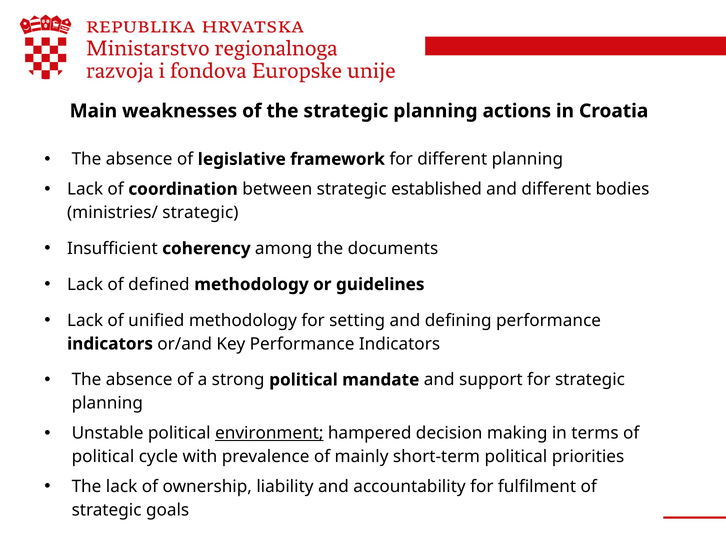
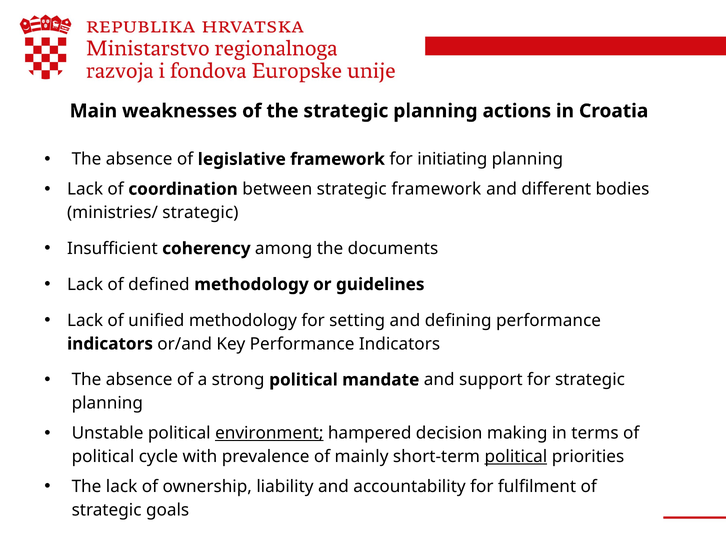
for different: different -> initiating (452, 159)
strategic established: established -> framework (436, 189)
political underline: none -> present (516, 457)
